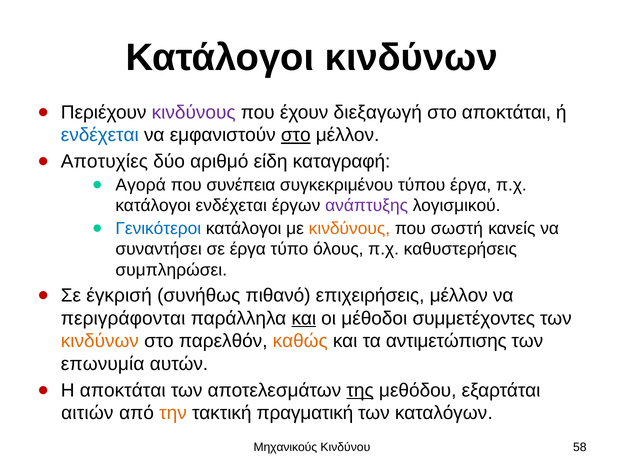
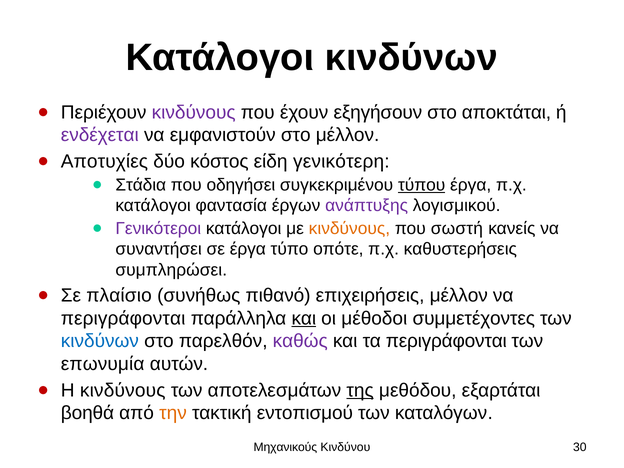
διεξαγωγή: διεξαγωγή -> εξηγήσουν (378, 112)
ενδέχεται colour: blue -> purple (100, 135)
στο underline: present -> none (296, 135)
αριθμό: αριθμό -> κόστος (219, 161)
καταγραφή: καταγραφή -> γενικότερη (341, 161)
Αγορά: Αγορά -> Στάδια (141, 185)
συνέπεια: συνέπεια -> οδηγήσει (241, 185)
τύπου underline: none -> present (422, 185)
κατάλογοι ενδέχεται: ενδέχεται -> φαντασία (231, 206)
Γενικότεροι colour: blue -> purple (158, 228)
όλους: όλους -> οπότε (338, 249)
έγκρισή: έγκρισή -> πλαίσιο (119, 295)
κινδύνων colour: orange -> blue (100, 341)
καθώς colour: orange -> purple (300, 341)
τα αντιμετώπισης: αντιμετώπισης -> περιγράφονται (446, 341)
Η αποκτάται: αποκτάται -> κινδύνους (123, 390)
αιτιών: αιτιών -> βοηθά (87, 413)
πραγματική: πραγματική -> εντοπισμού (305, 413)
58: 58 -> 30 (580, 447)
